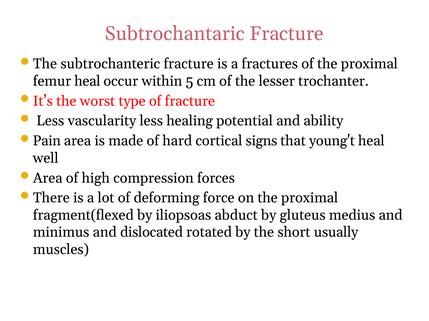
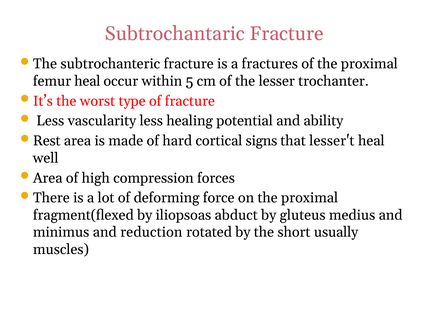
Pain: Pain -> Rest (47, 141)
young't: young't -> lesser't (332, 141)
dislocated: dislocated -> reduction (151, 233)
